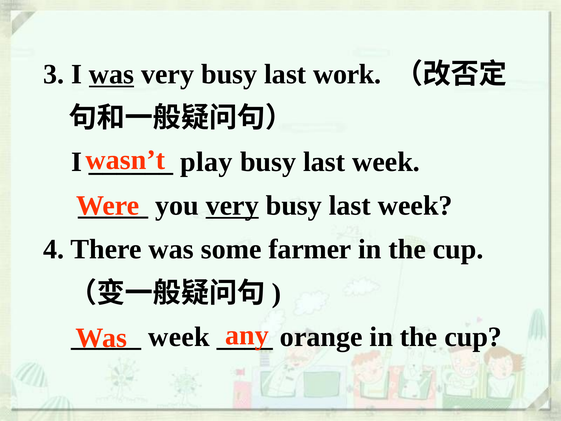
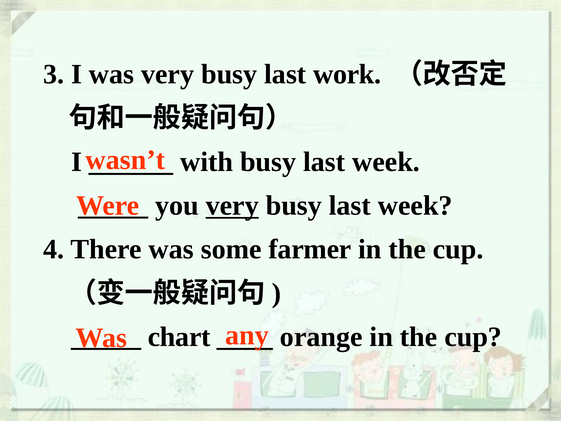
was underline: present -> none (112, 74)
play: play -> with (207, 162)
week: week -> chart (179, 337)
